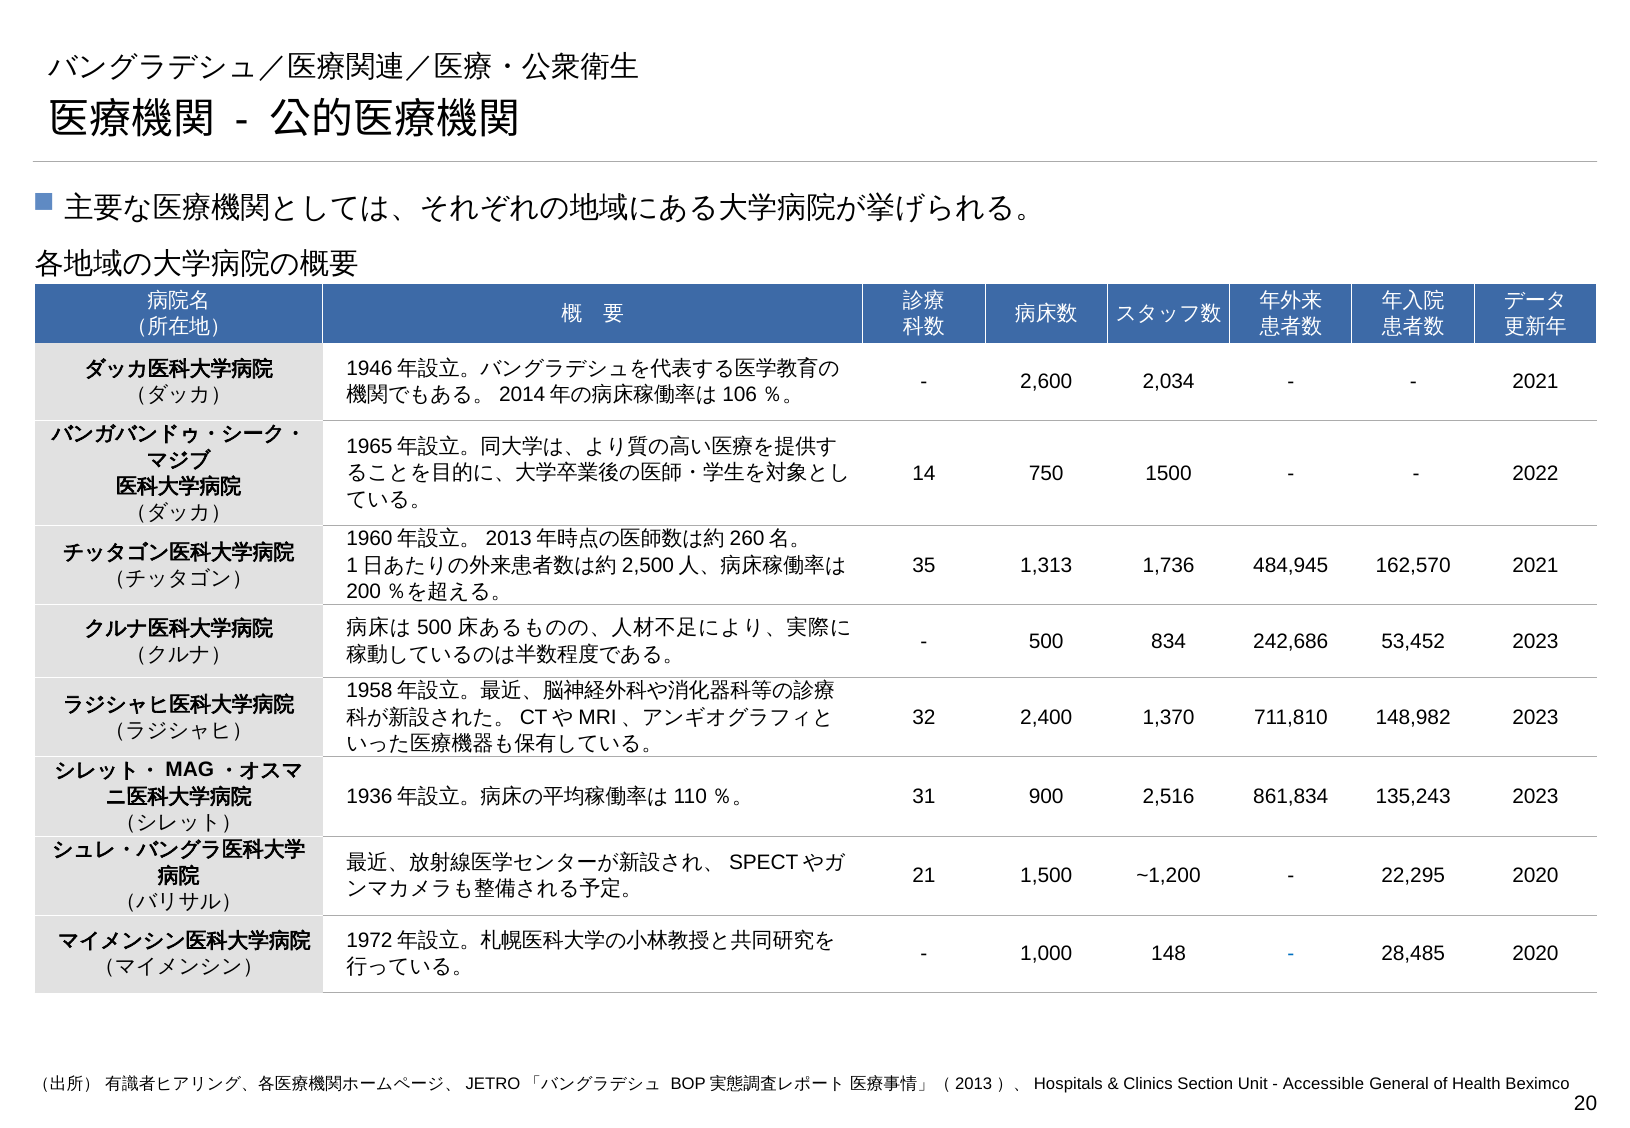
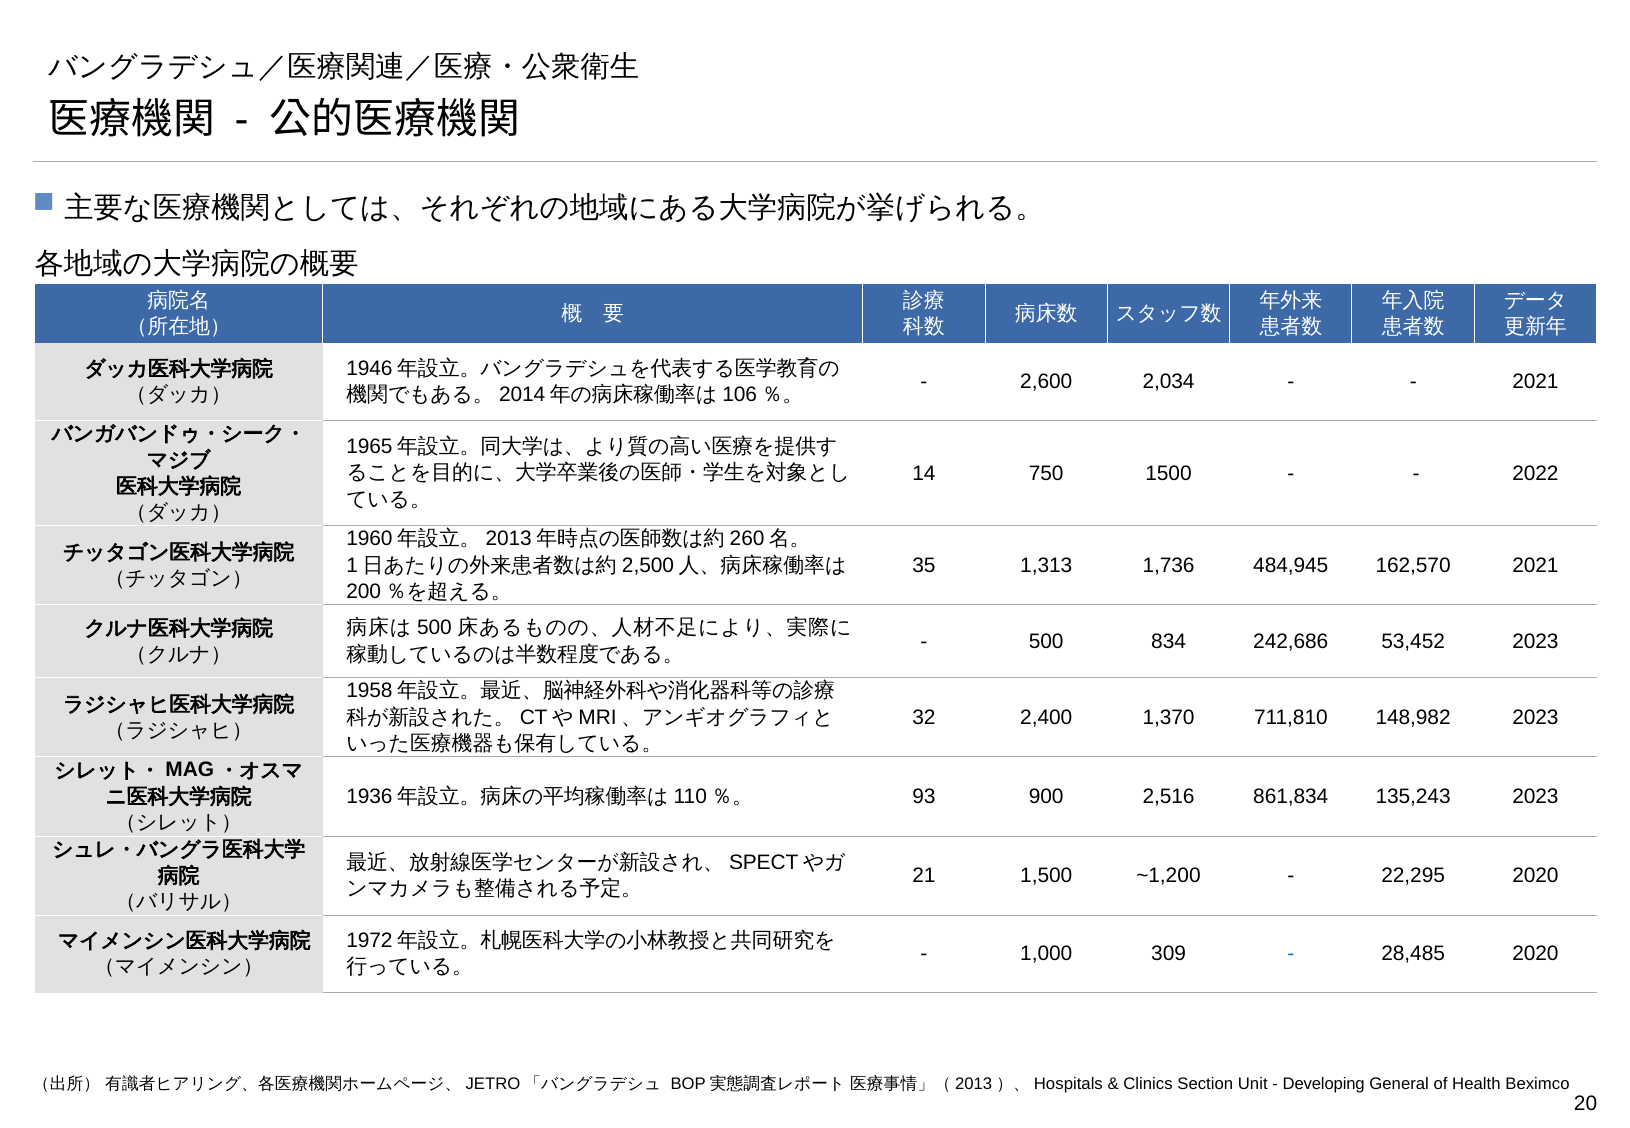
31: 31 -> 93 (924, 797)
148: 148 -> 309 (1169, 954)
Accessible: Accessible -> Developing (1324, 1085)
